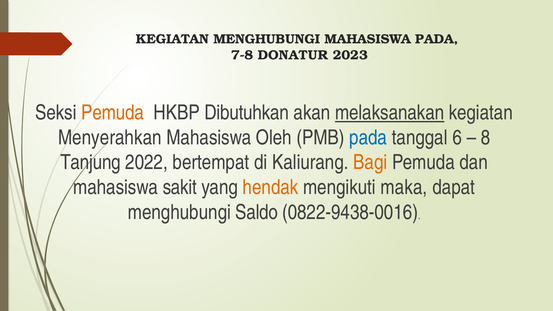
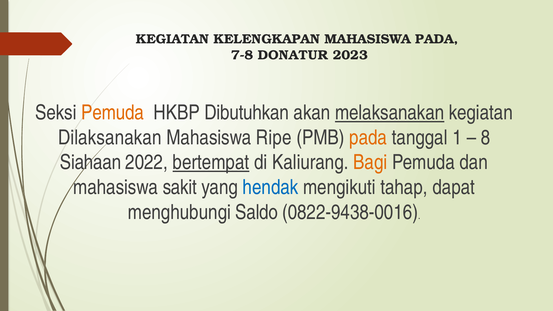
KEGIATAN MENGHUBUNGI: MENGHUBUNGI -> KELENGKAPAN (267, 39)
Menyerahkan: Menyerahkan -> Dilaksanakan (110, 138)
Oleh: Oleh -> Ripe (274, 138)
pada colour: blue -> orange (368, 138)
6: 6 -> 1 (457, 138)
Tanjung: Tanjung -> Siahaan (91, 163)
bertempat underline: none -> present (211, 163)
hendak colour: orange -> blue (271, 187)
maka: maka -> tahap (404, 187)
